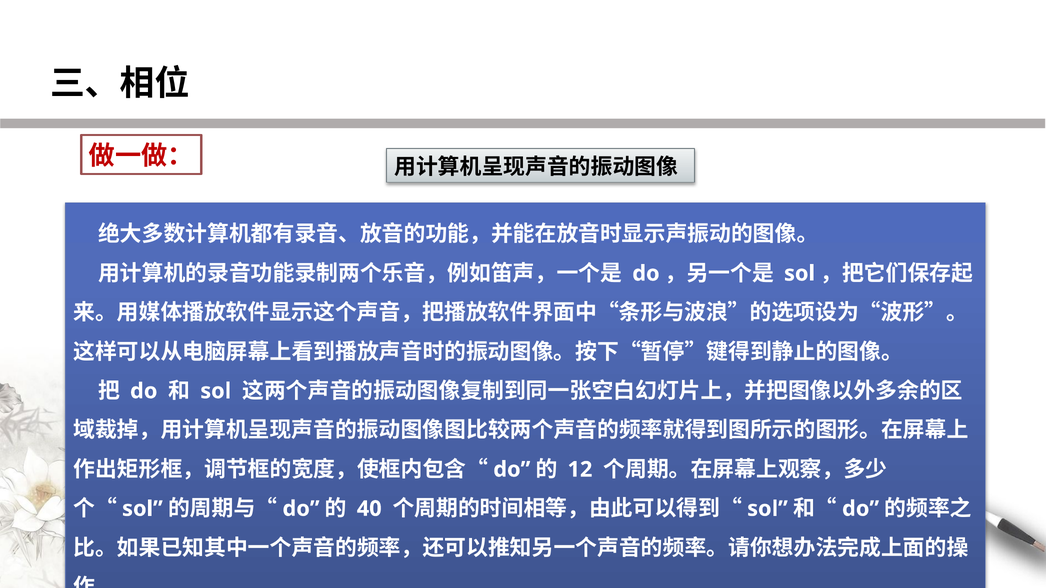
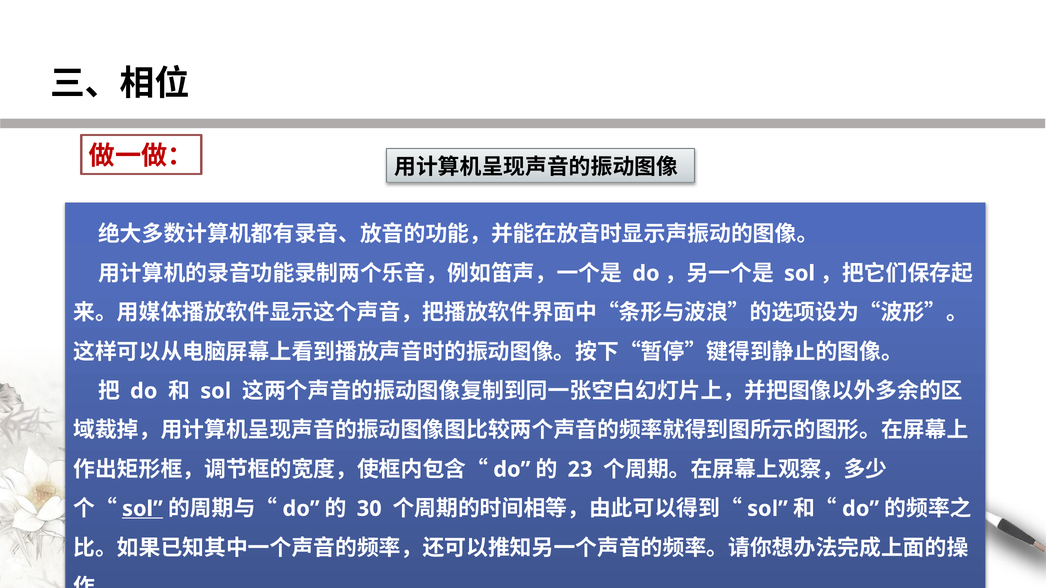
12: 12 -> 23 (580, 470)
sol underline: none -> present (142, 509)
40: 40 -> 30 (369, 509)
